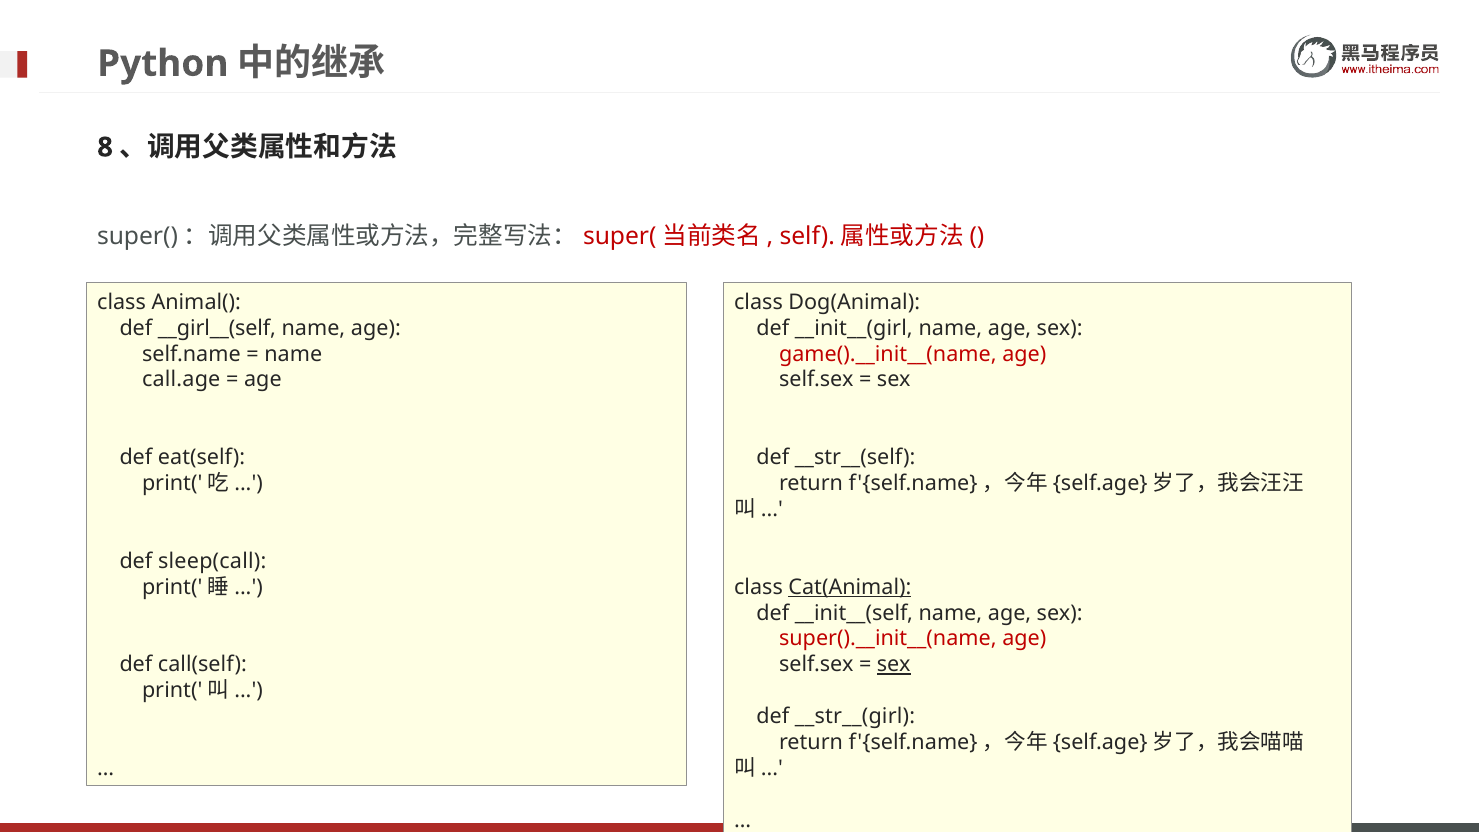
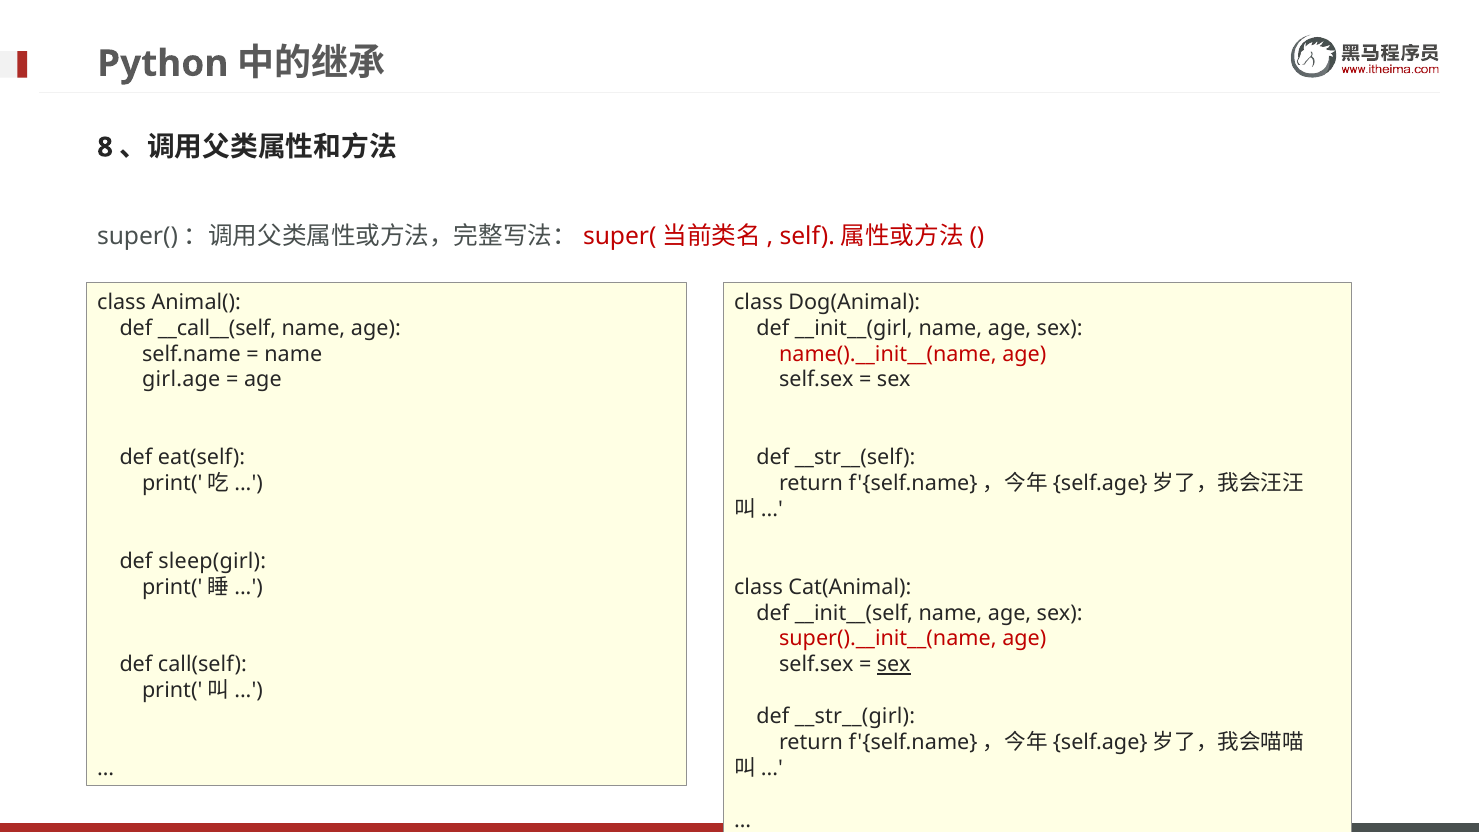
__girl__(self: __girl__(self -> __call__(self (217, 328)
game().__init__(name: game().__init__(name -> name().__init__(name (888, 354)
call.age: call.age -> girl.age (181, 380)
sleep(call: sleep(call -> sleep(girl (212, 561)
Cat(Animal underline: present -> none (850, 587)
